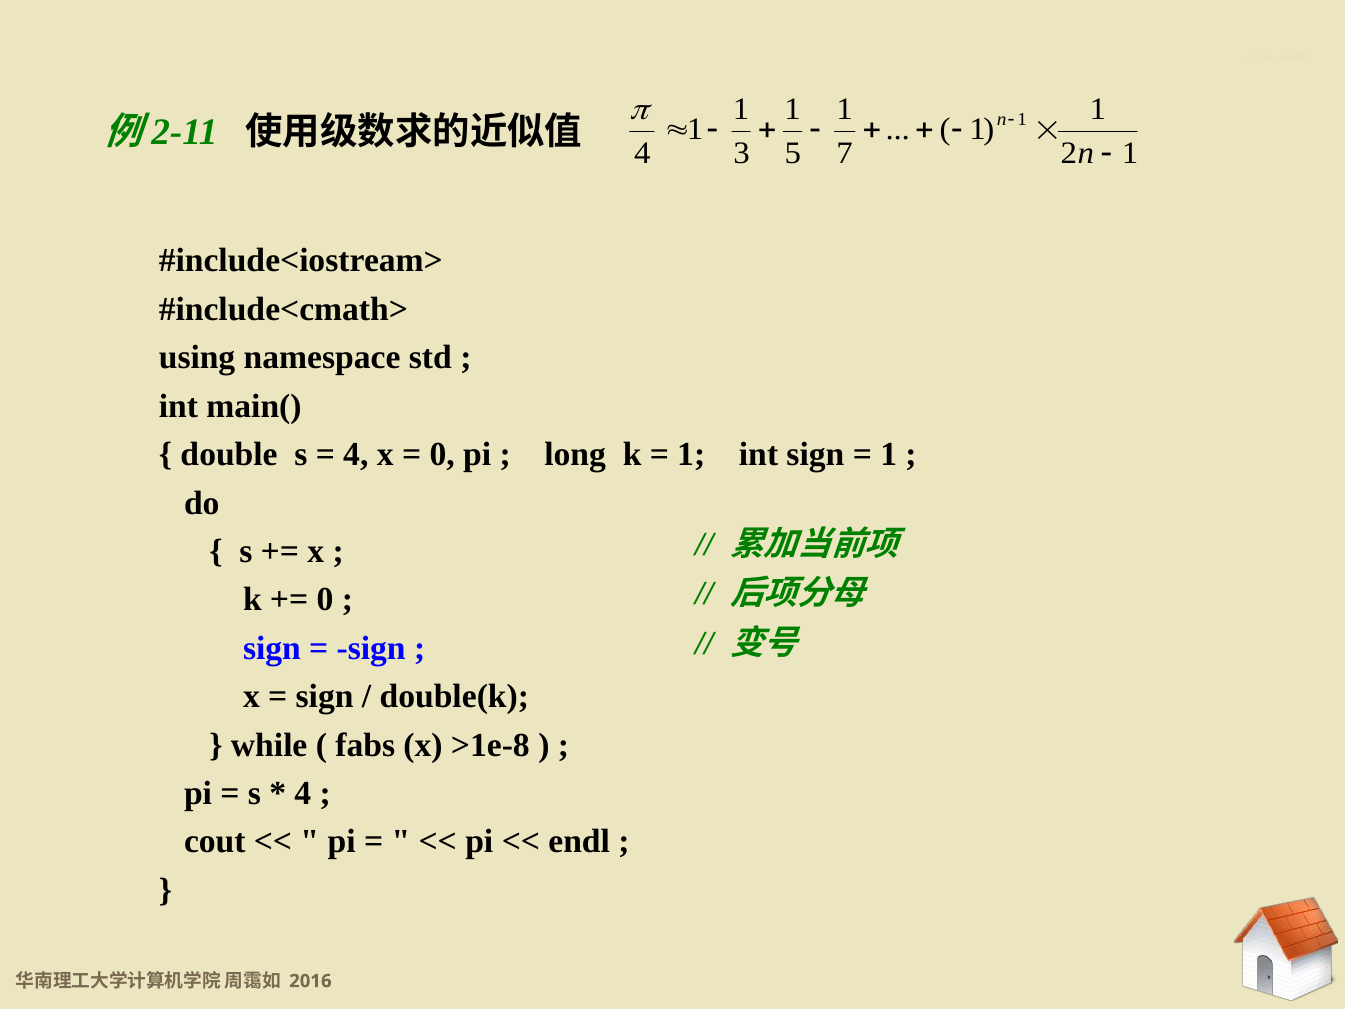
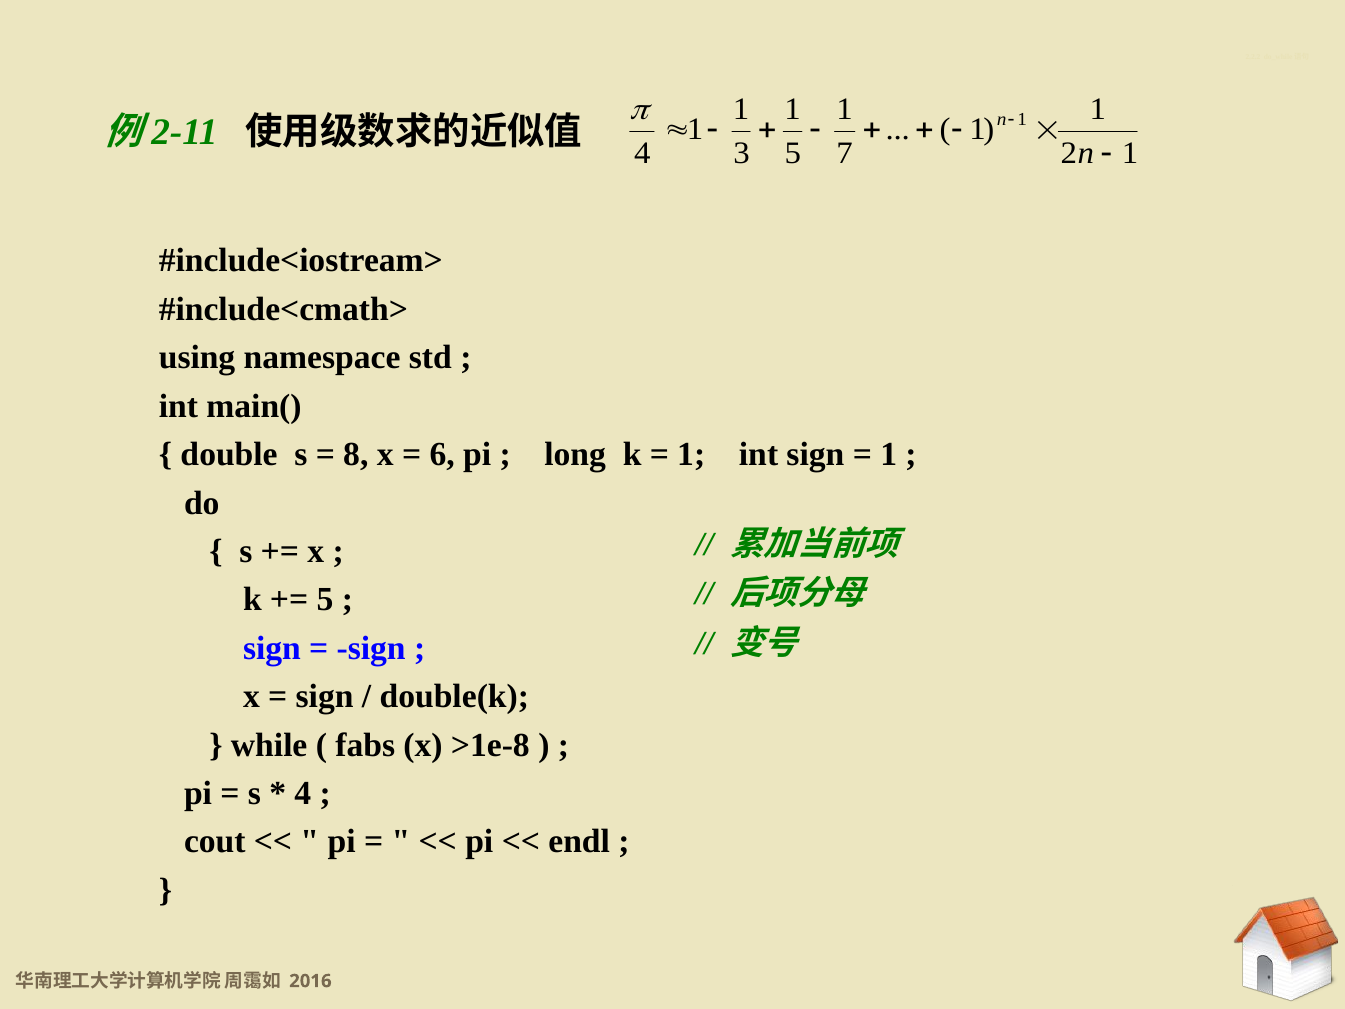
4: 4 -> 8 (356, 454)
0: 0 -> 6 (442, 454)
0: 0 -> 5 (325, 600)
